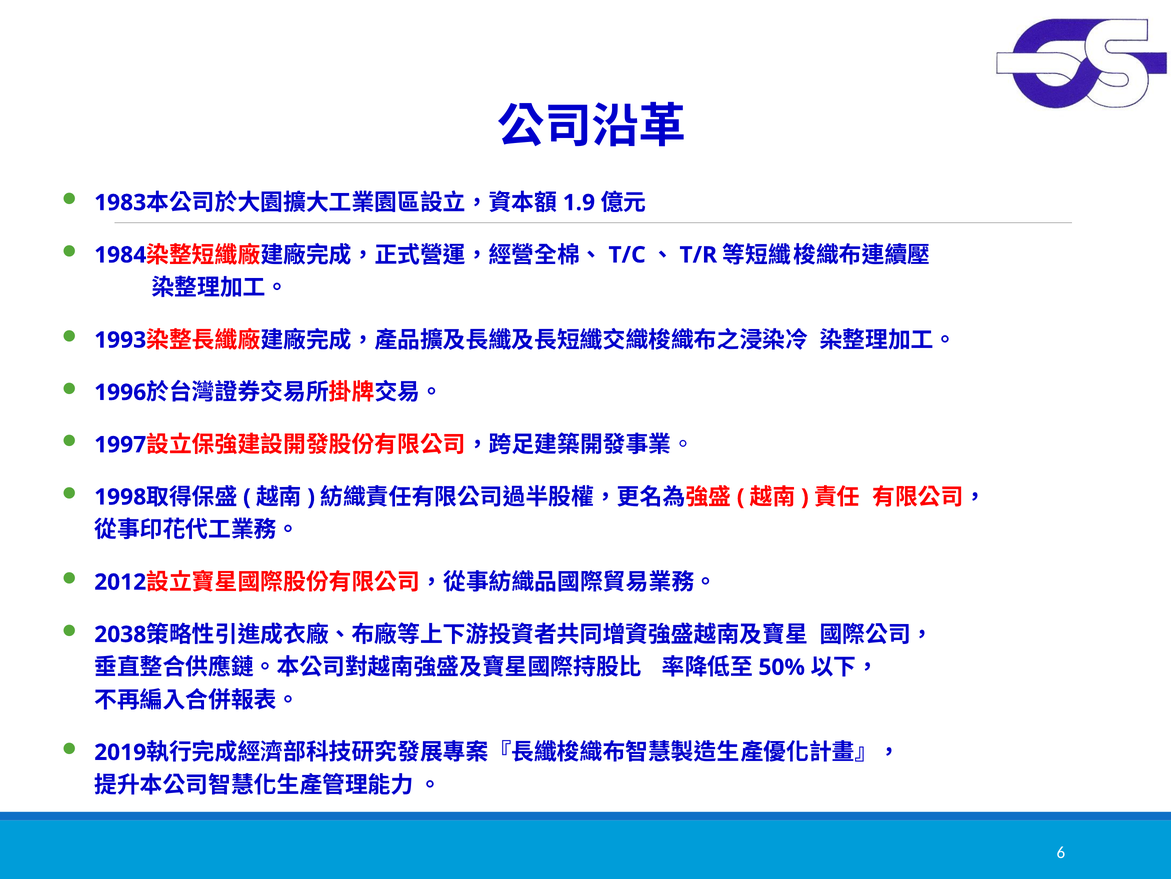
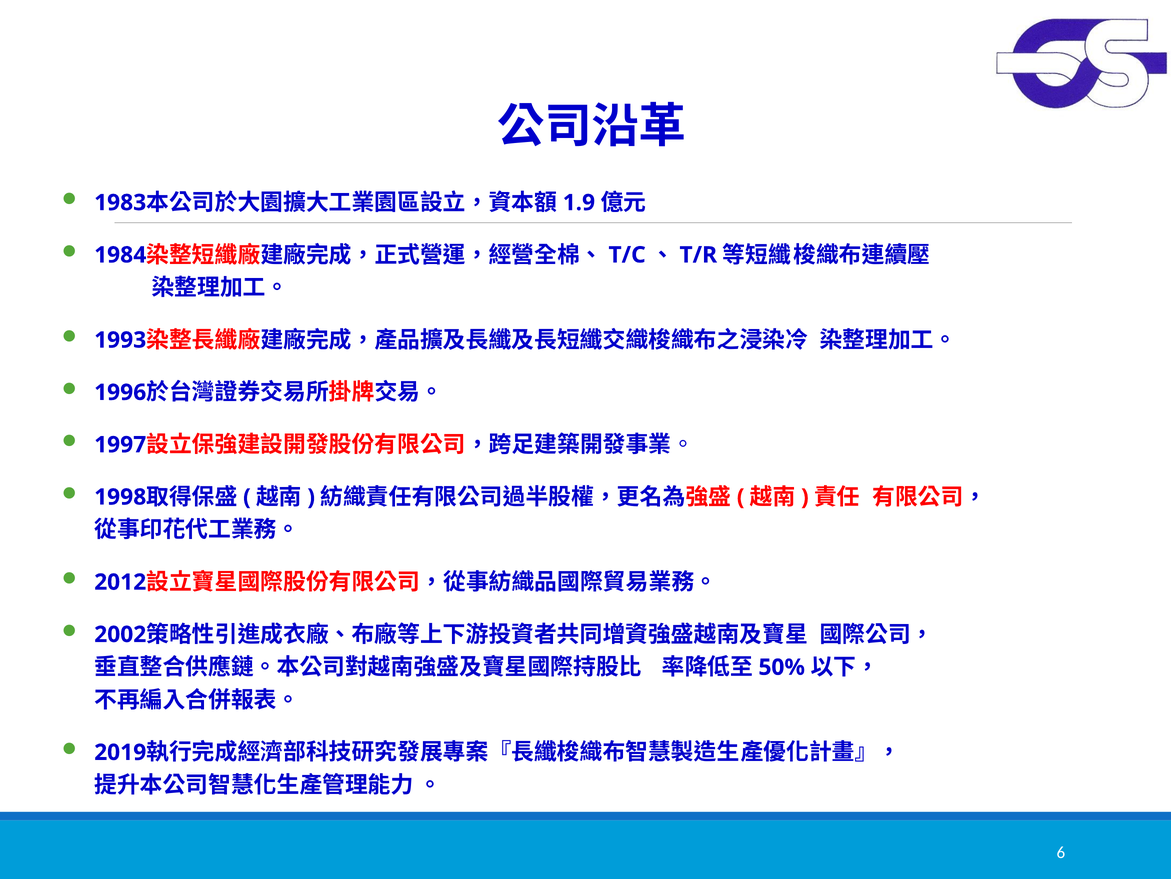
2038: 2038 -> 2002 (120, 634)
